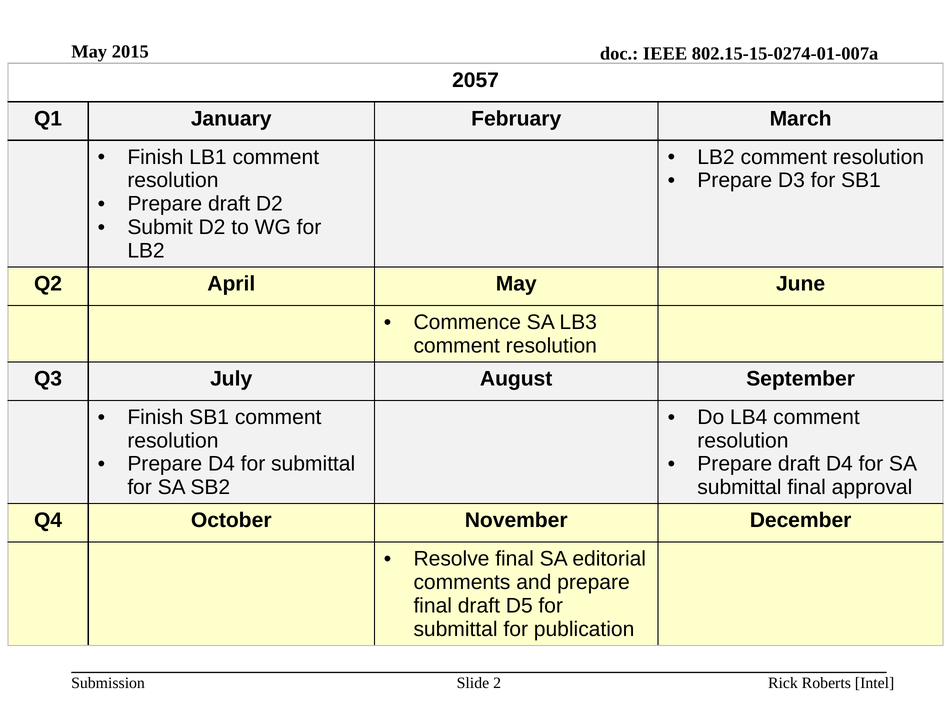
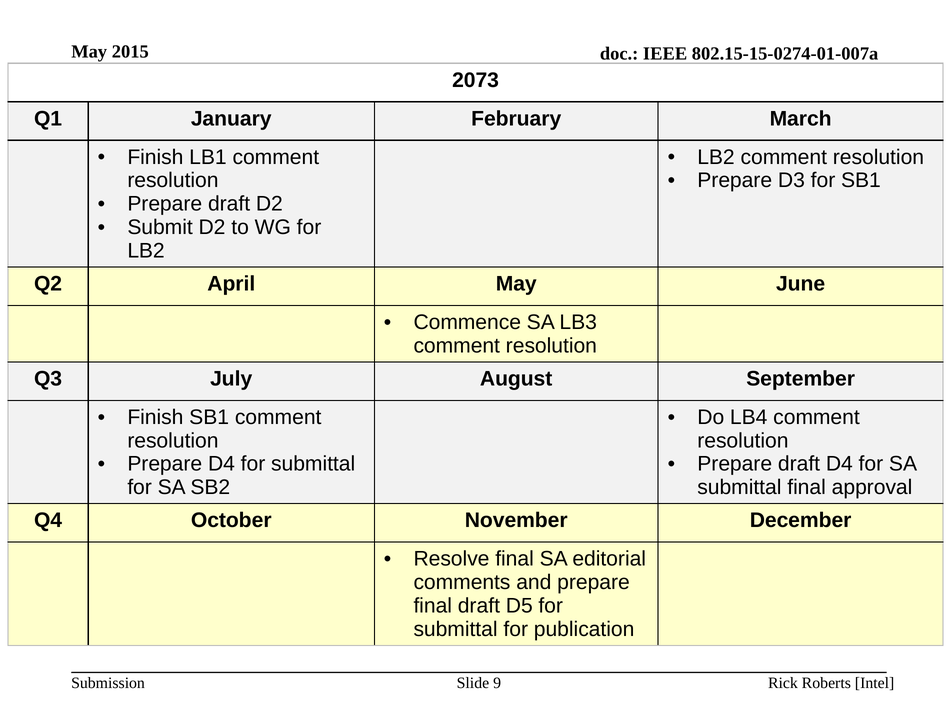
2057: 2057 -> 2073 (476, 80)
2: 2 -> 9 (497, 683)
